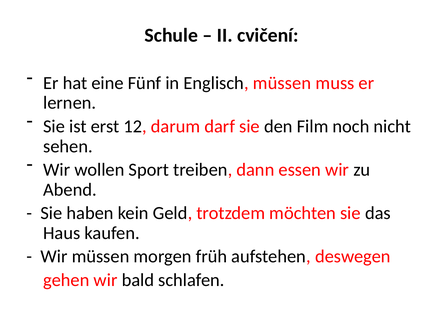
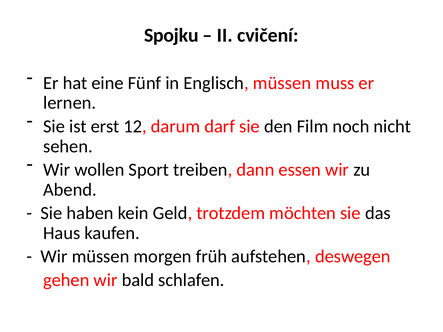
Schule: Schule -> Spojku (171, 35)
